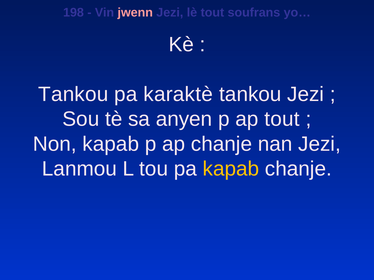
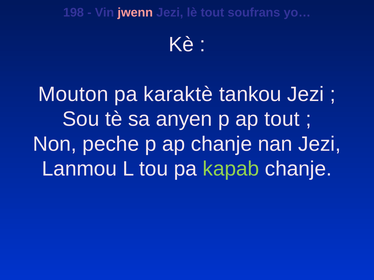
Tankou: Tankou -> Mouton (73, 94)
Non kapab: kapab -> peche (111, 144)
kapab colour: yellow -> light green (231, 169)
